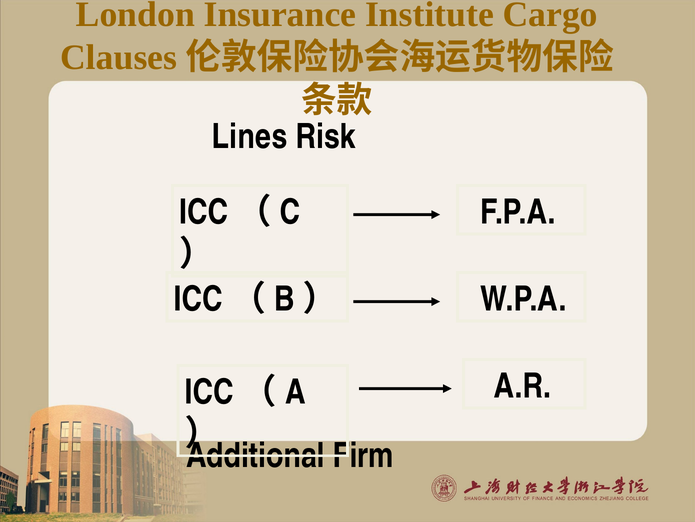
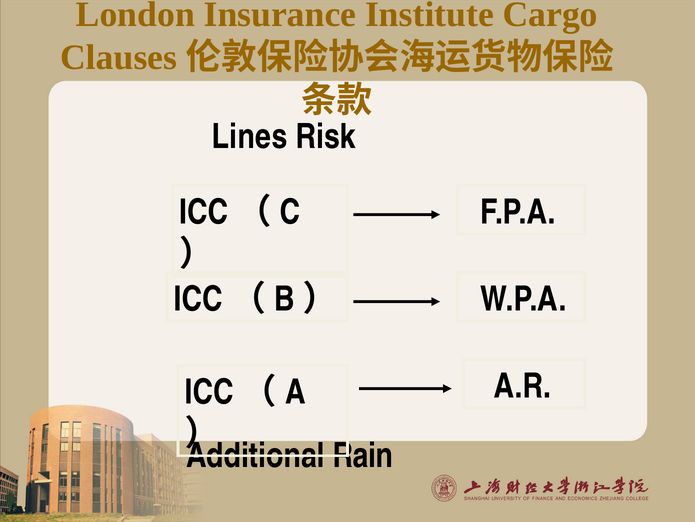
Firm: Firm -> Rain (363, 455)
